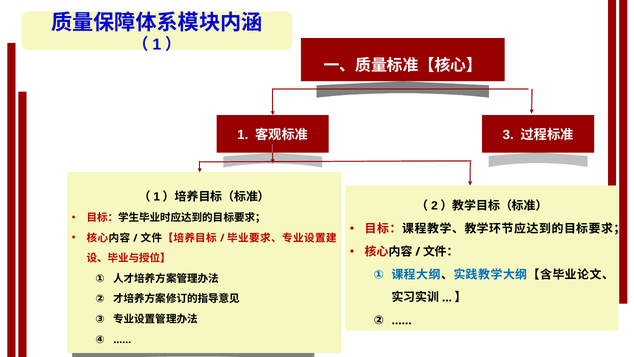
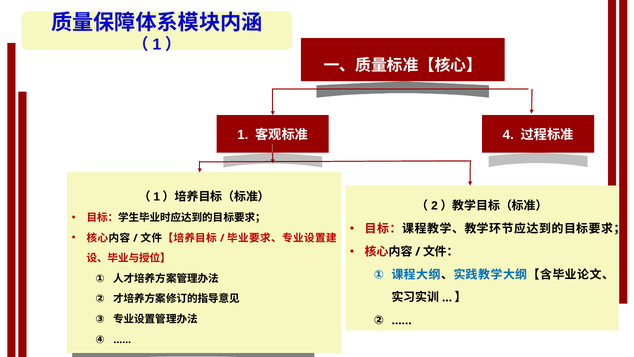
3: 3 -> 4 (508, 135)
